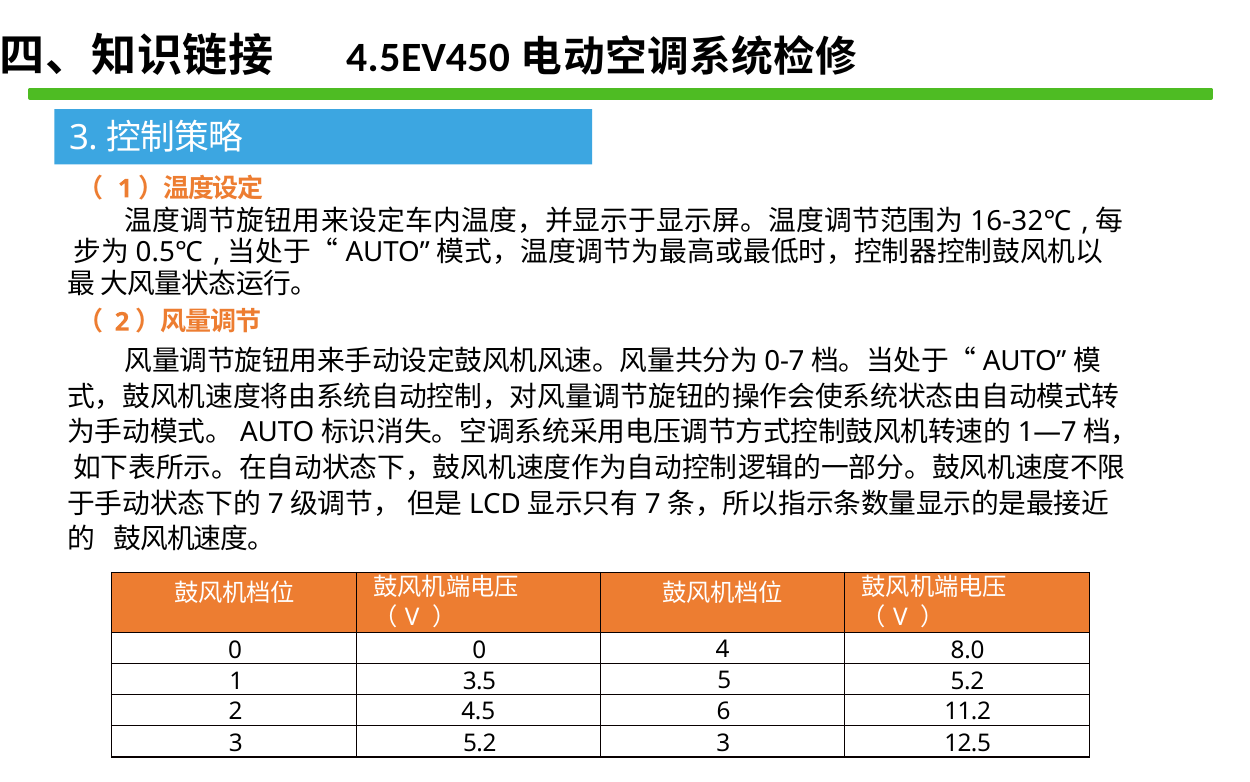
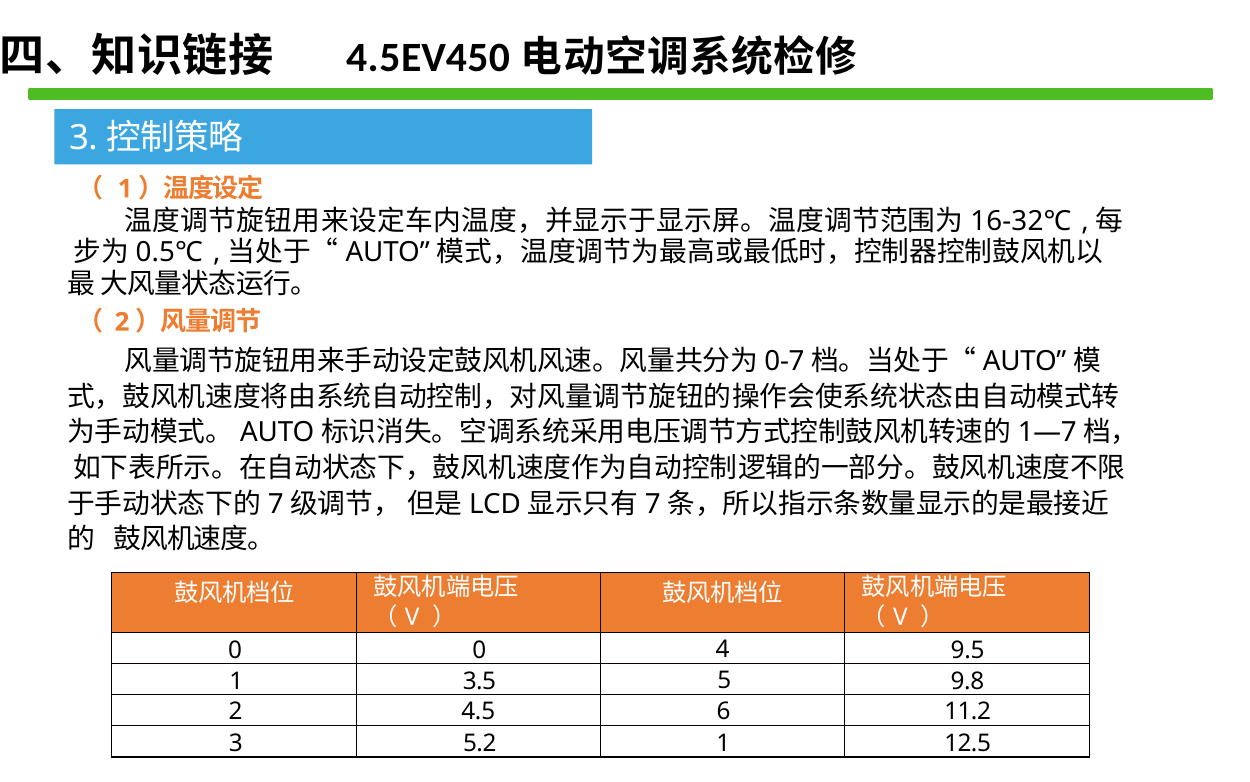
8.0: 8.0 -> 9.5 (968, 650)
5 5.2: 5.2 -> 9.8 (967, 681)
5.2 3: 3 -> 1 (723, 743)
